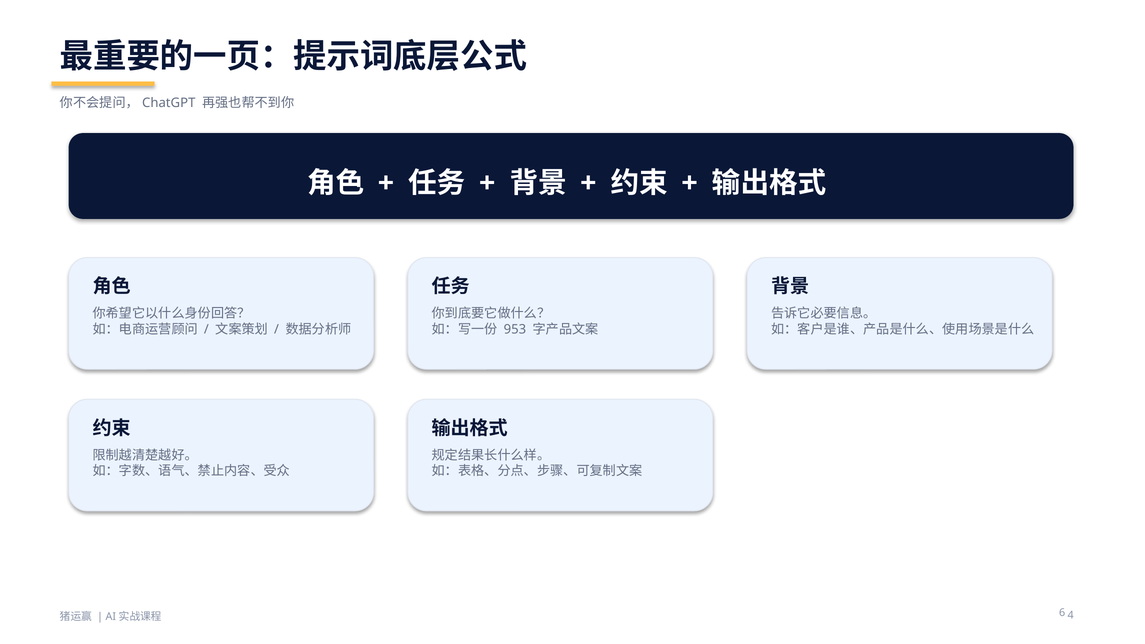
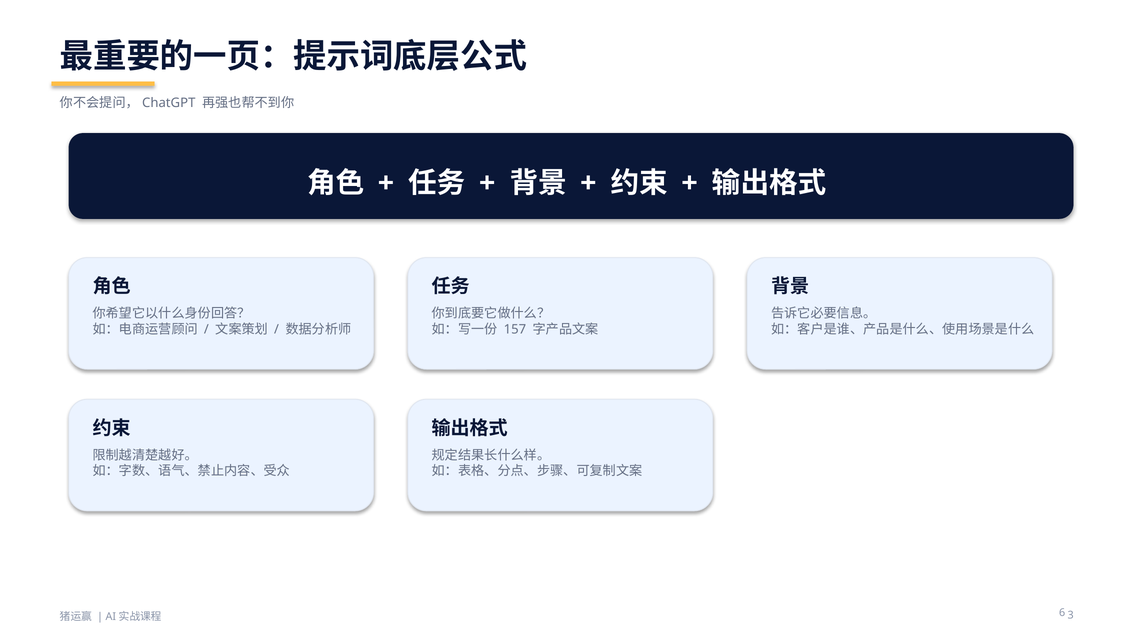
953: 953 -> 157 (515, 329)
4: 4 -> 3 (1071, 615)
